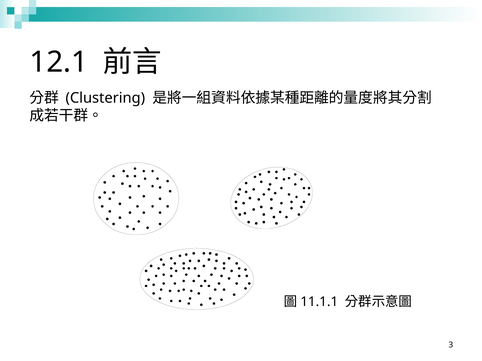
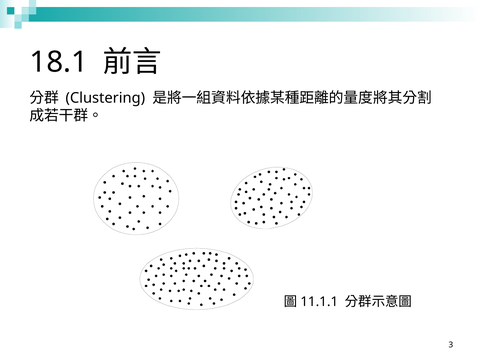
12.1: 12.1 -> 18.1 (59, 62)
